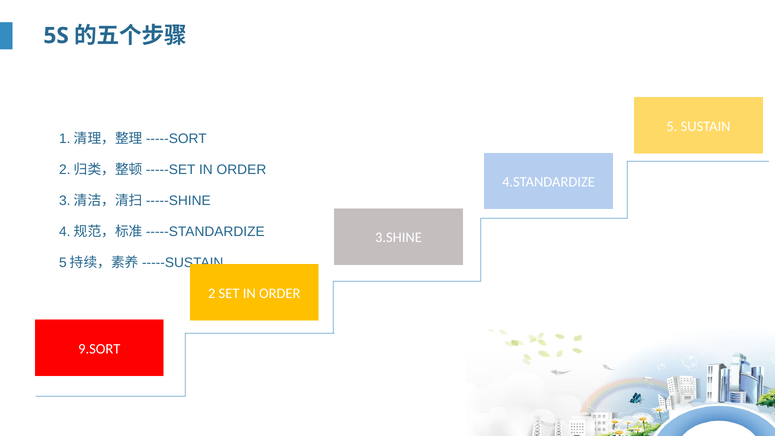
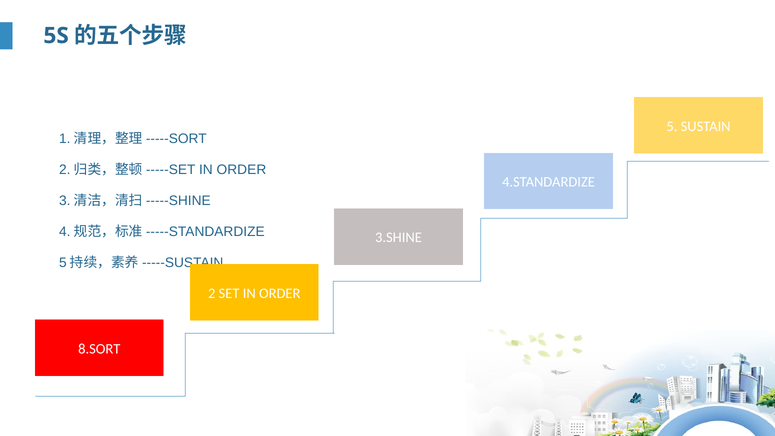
9.SORT: 9.SORT -> 8.SORT (99, 349)
